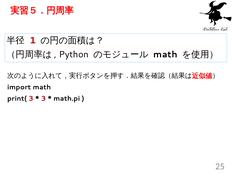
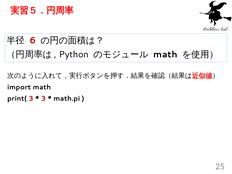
1: 1 -> 6 (33, 40)
